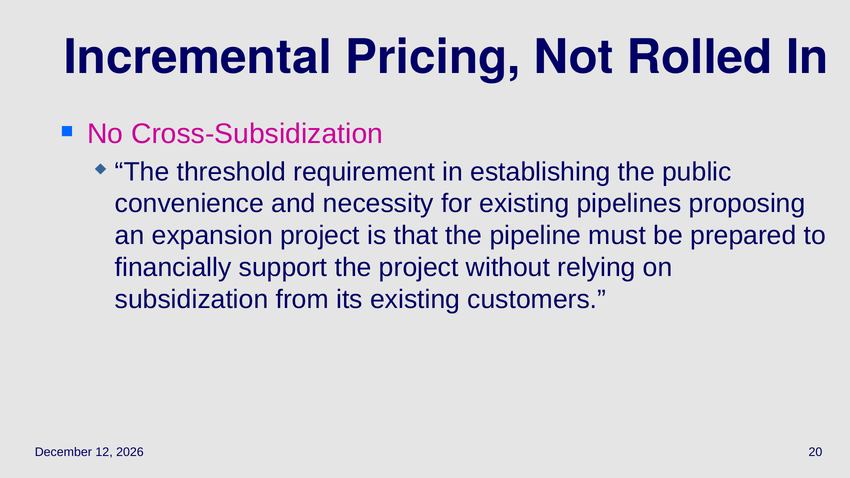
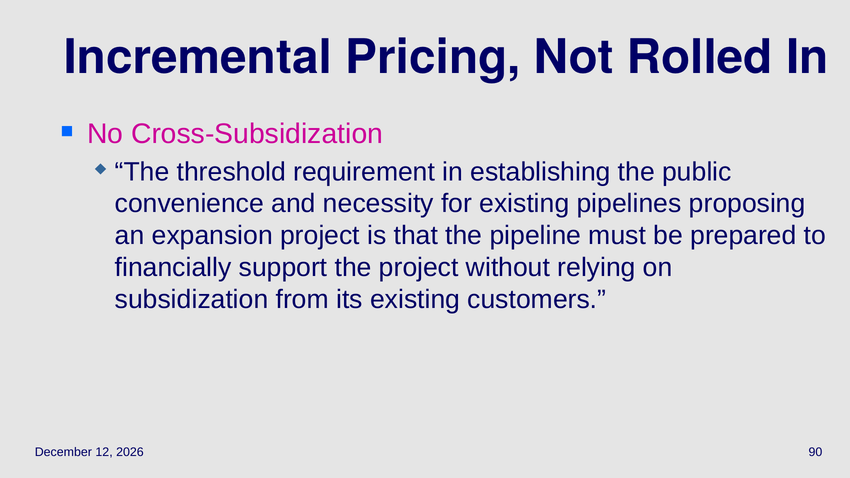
20: 20 -> 90 (815, 452)
